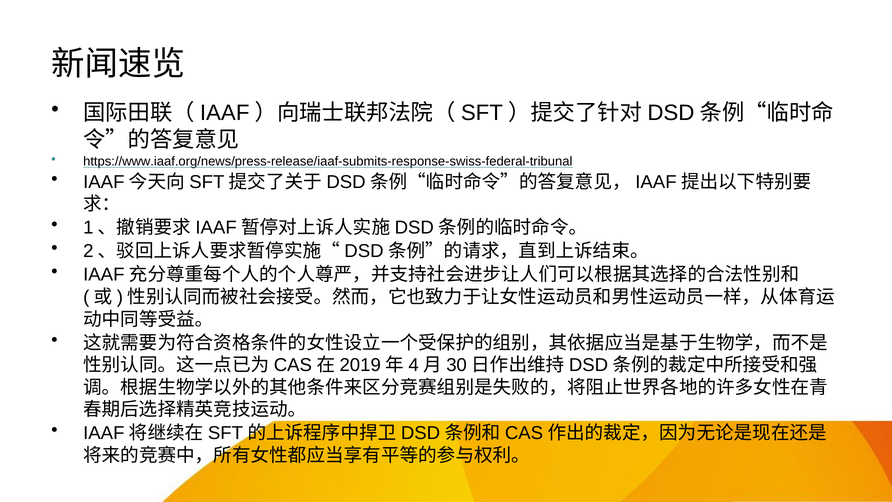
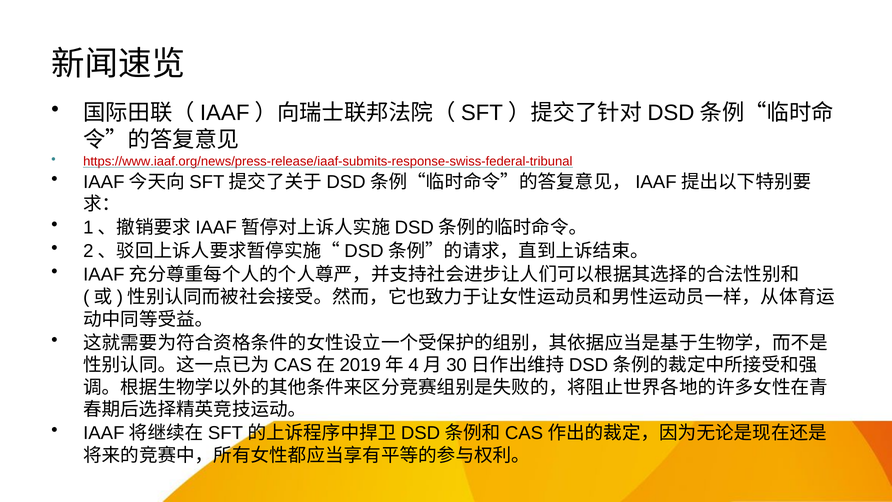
https://www.iaaf.org/news/press-release/iaaf-submits-response-swiss-federal-tribunal colour: black -> red (328, 161)
